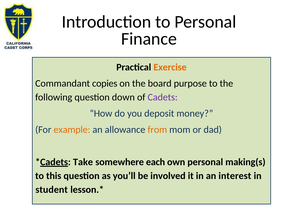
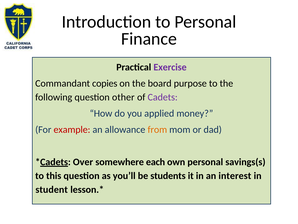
Exercise colour: orange -> purple (170, 67)
down: down -> other (123, 97)
deposit: deposit -> applied (159, 113)
example colour: orange -> red (72, 129)
Take: Take -> Over (83, 162)
making(s: making(s -> savings(s (245, 162)
involved: involved -> students (168, 175)
